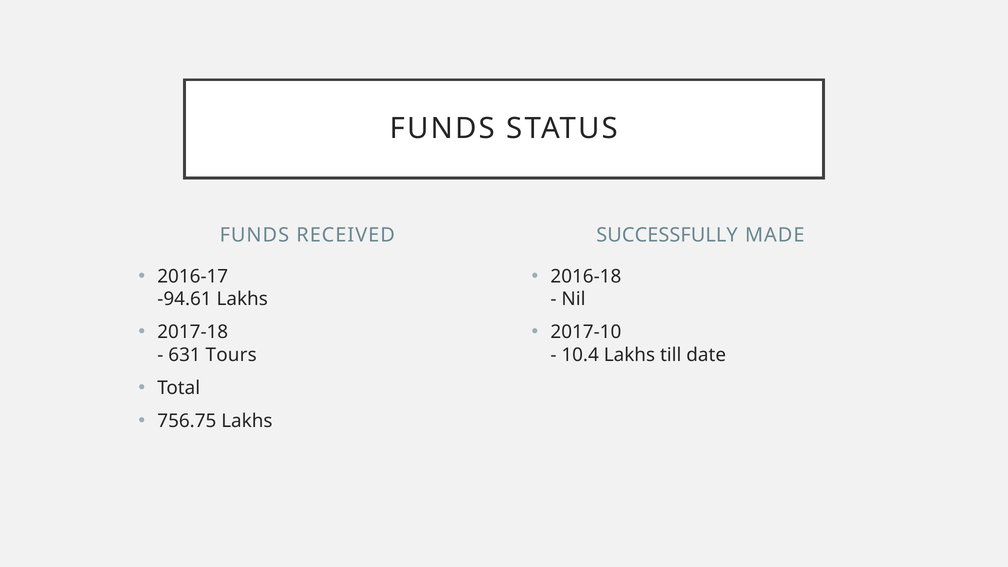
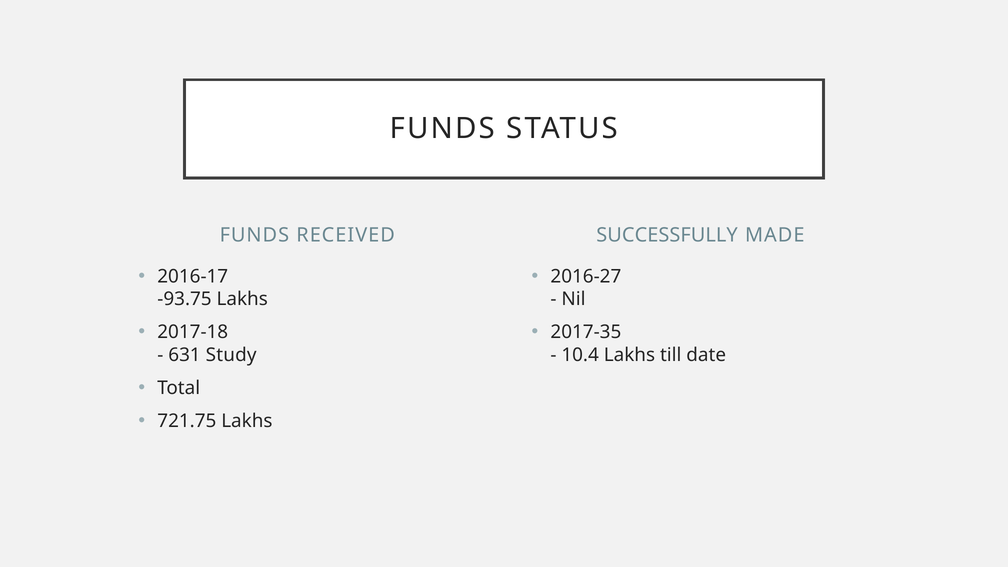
2016-18: 2016-18 -> 2016-27 (586, 276)
-94.61: -94.61 -> -93.75 (185, 299)
2017-10: 2017-10 -> 2017-35 (586, 332)
Tours: Tours -> Study (231, 355)
756.75: 756.75 -> 721.75 (187, 421)
